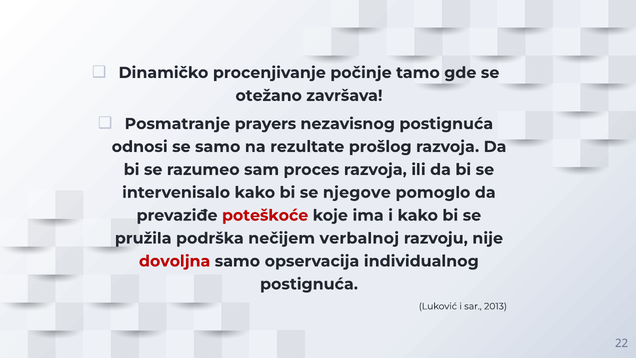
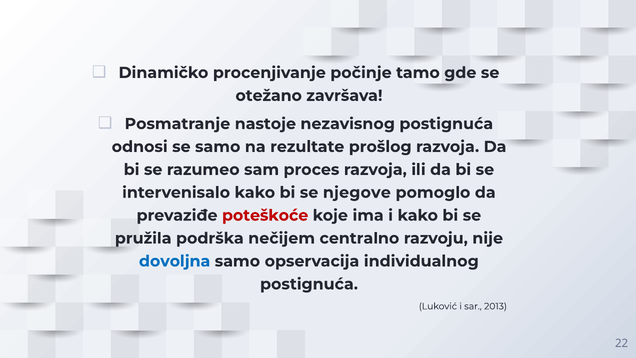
prayers: prayers -> nastoje (265, 124)
verbalnoj: verbalnoj -> centralno (359, 238)
dovoljna colour: red -> blue (175, 261)
